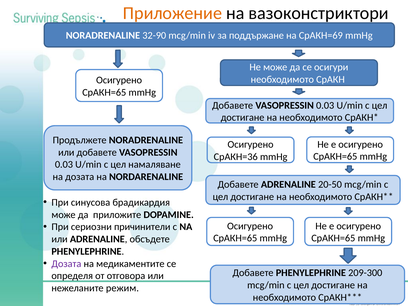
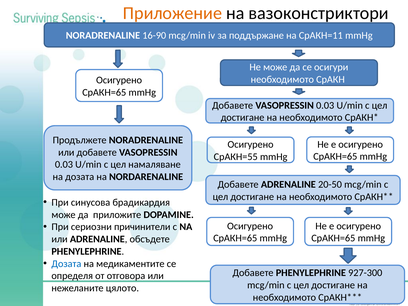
32-90: 32-90 -> 16-90 (154, 36)
СрАКН=69: СрАКН=69 -> СрАКН=11 (321, 36)
СрАКН=36: СрАКН=36 -> СрАКН=55 (236, 157)
Дозата colour: purple -> blue (66, 264)
209-300: 209-300 -> 927-300 (365, 273)
режим: режим -> цялото (122, 288)
